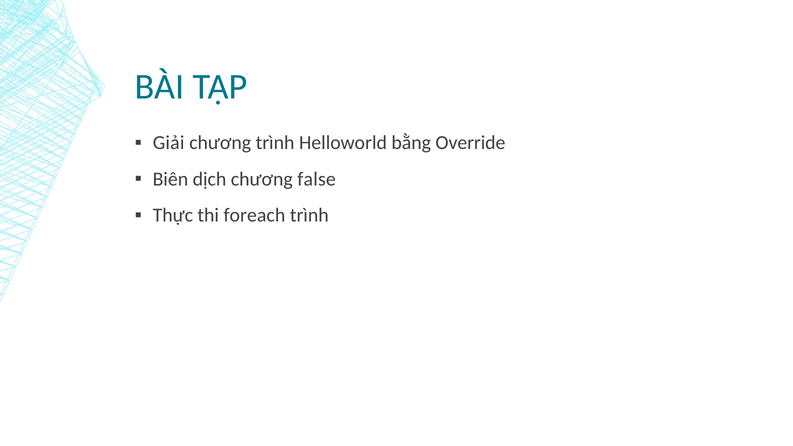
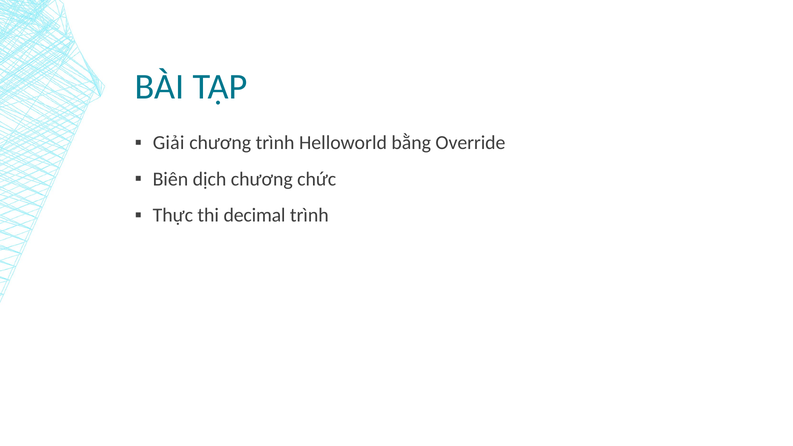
false: false -> chức (317, 179)
foreach: foreach -> decimal (255, 215)
